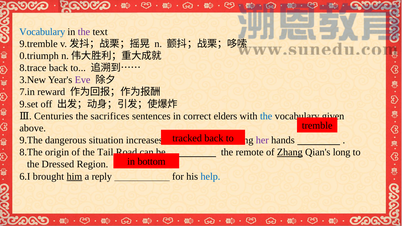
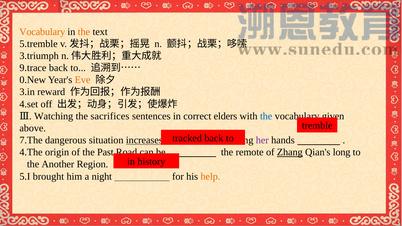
Vocabulary colour: blue -> orange (42, 32)
the colour: purple -> orange (84, 32)
9.tremble: 9.tremble -> 5.tremble (39, 44)
0.triumph: 0.triumph -> 3.triumph (39, 56)
8.trace: 8.trace -> 9.trace (33, 68)
3.New: 3.New -> 0.New (33, 80)
Eve colour: purple -> orange (83, 80)
7.in: 7.in -> 3.in (27, 92)
9.set: 9.set -> 4.set (29, 104)
Centuries: Centuries -> Watching (54, 116)
9.The: 9.The -> 7.The (31, 140)
increases underline: none -> present (144, 140)
8.The: 8.The -> 4.The (31, 152)
Tail: Tail -> Past (105, 152)
bottom: bottom -> history (151, 162)
Dressed: Dressed -> Another (58, 164)
6.I: 6.I -> 5.I (25, 176)
him underline: present -> none (74, 176)
reply: reply -> night (102, 176)
help colour: blue -> orange (210, 176)
